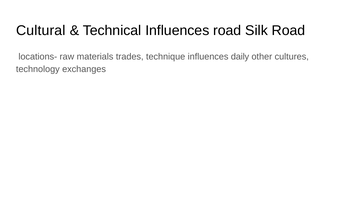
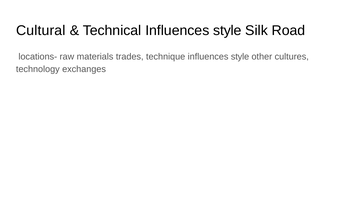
Technical Influences road: road -> style (227, 31)
technique influences daily: daily -> style (240, 57)
